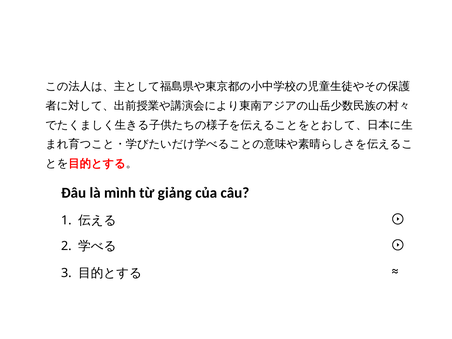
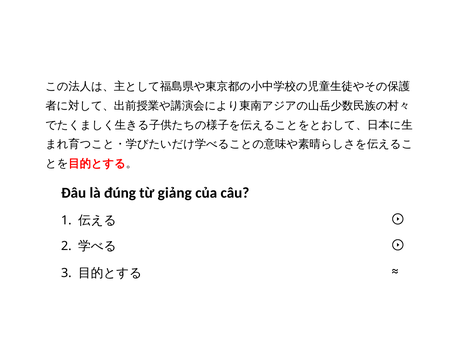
mình: mình -> đúng (120, 193)
